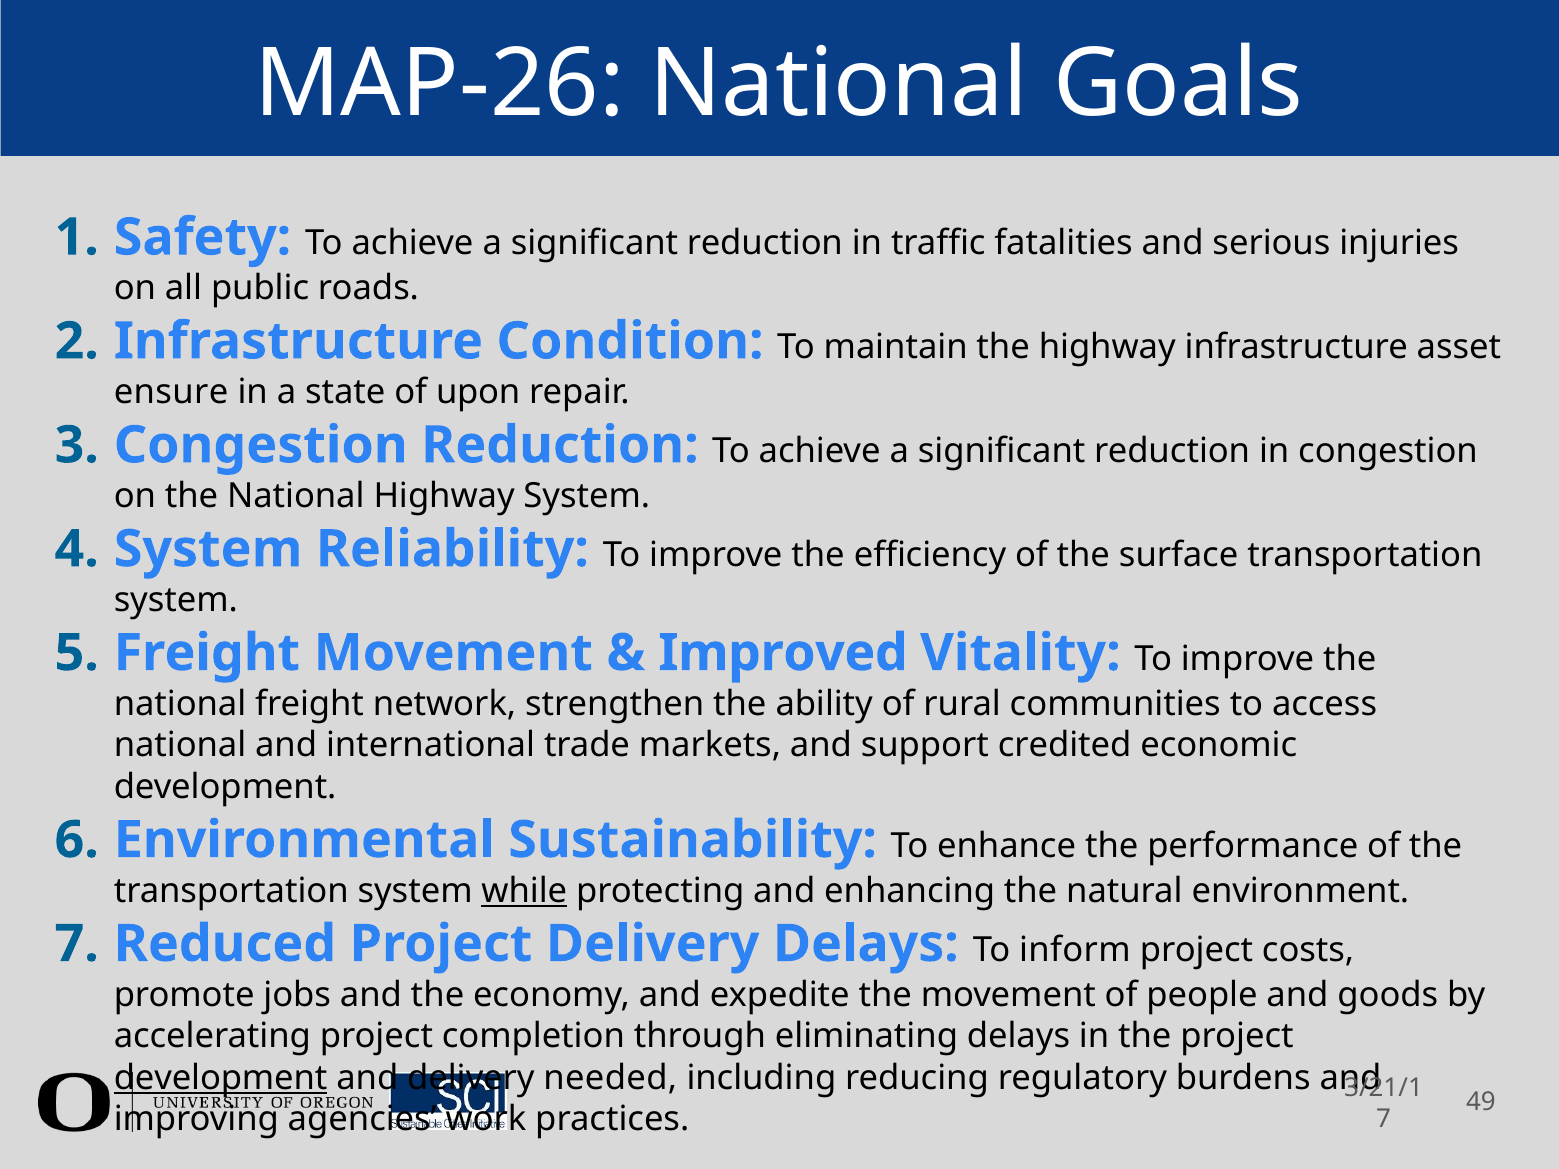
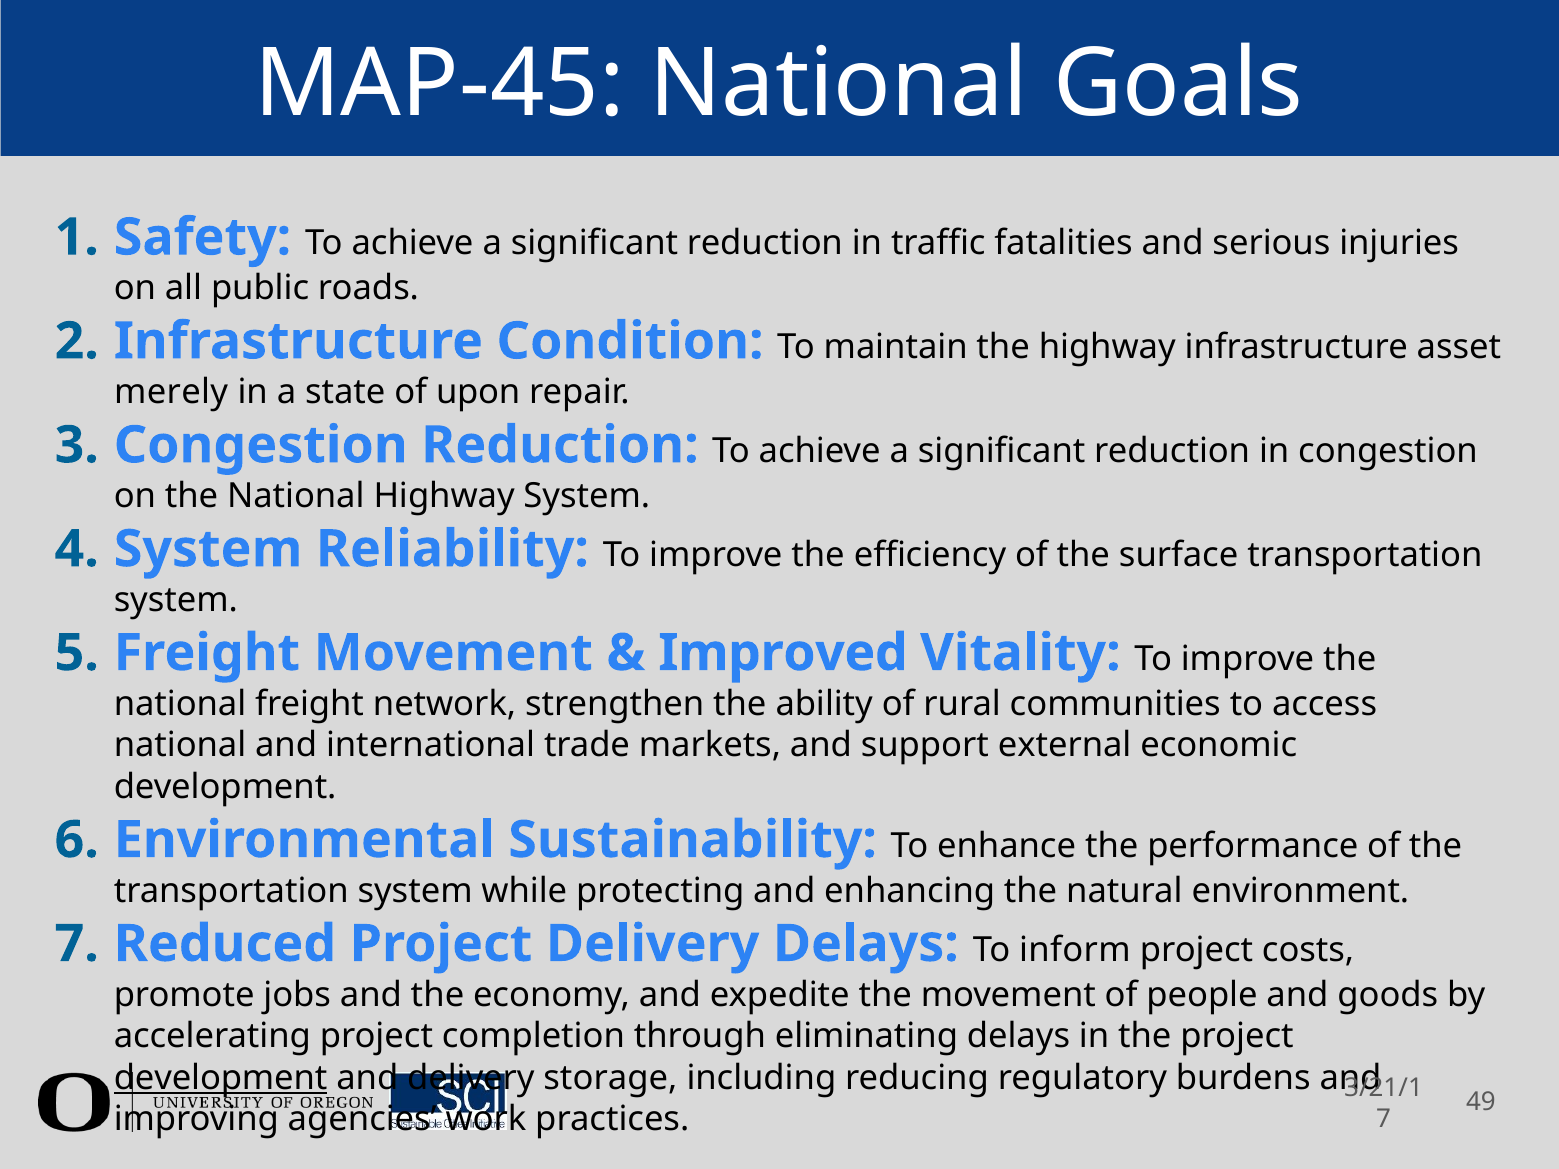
MAP-26: MAP-26 -> MAP-45 (440, 85)
ensure: ensure -> merely (171, 392)
credited: credited -> external (1065, 745)
while underline: present -> none (524, 891)
needed: needed -> storage (610, 1078)
